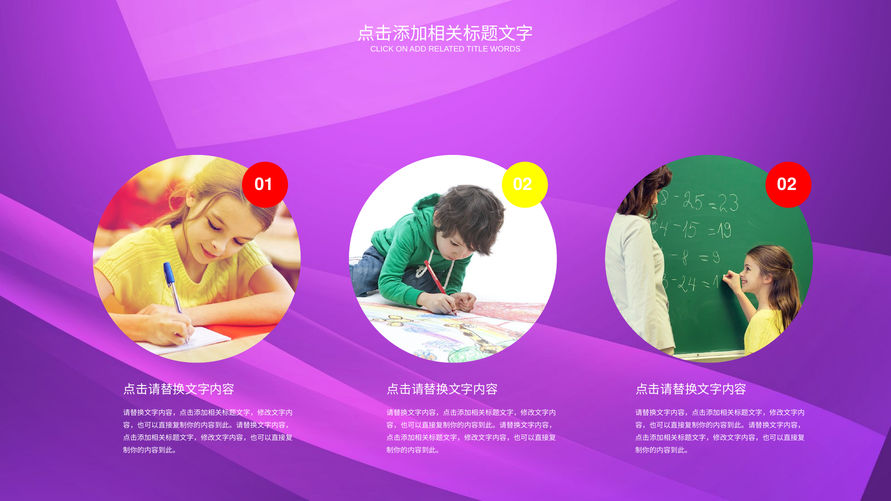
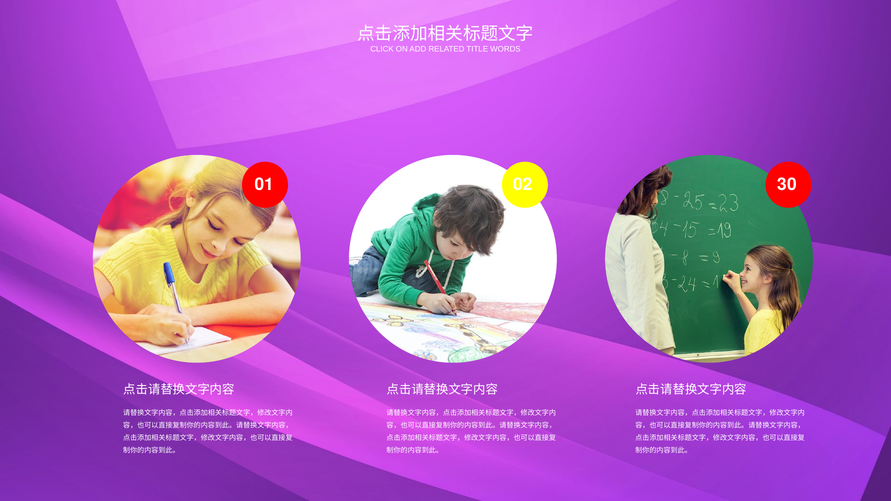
02 02: 02 -> 30 (787, 185)
